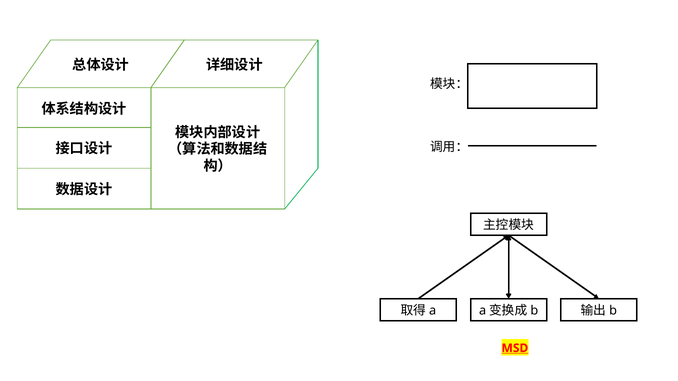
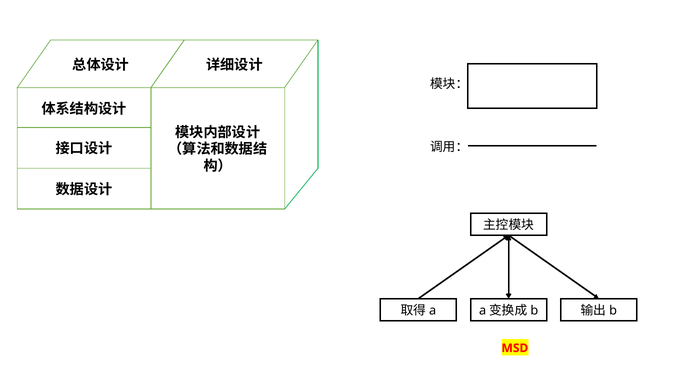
MSD underline: present -> none (515, 348)
